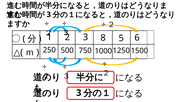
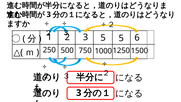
3 8: 8 -> 5 (103, 38)
